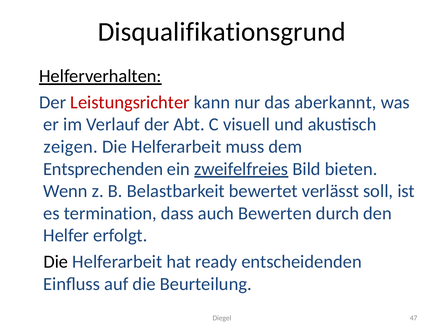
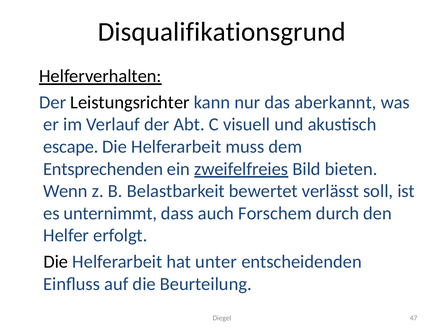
Leistungsrichter colour: red -> black (130, 102)
zeigen: zeigen -> escape (71, 147)
termination: termination -> unternimmt (110, 213)
Bewerten: Bewerten -> Forschem (275, 213)
ready: ready -> unter (216, 262)
